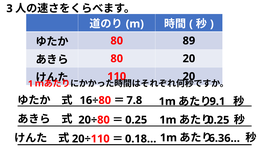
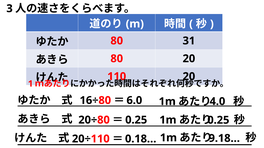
89: 89 -> 31 (189, 41)
7.8: 7.8 -> 6.0 (134, 101)
9.1: 9.1 -> 4.0 (217, 102)
6.36…: 6.36… -> 9.18… (224, 139)
